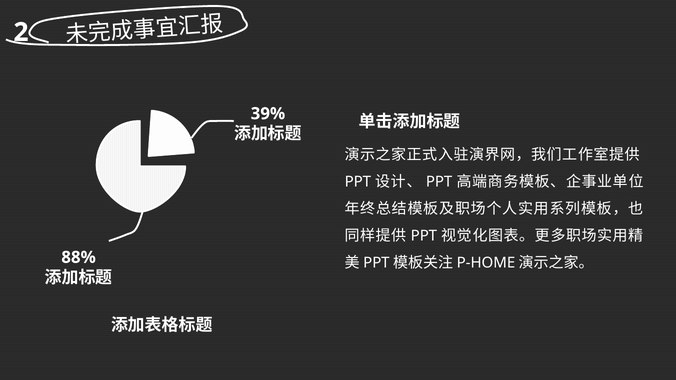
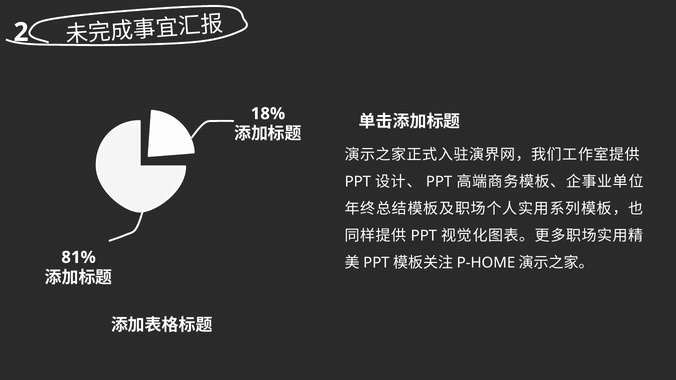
39%: 39% -> 18% (268, 114)
88%: 88% -> 81% (79, 258)
